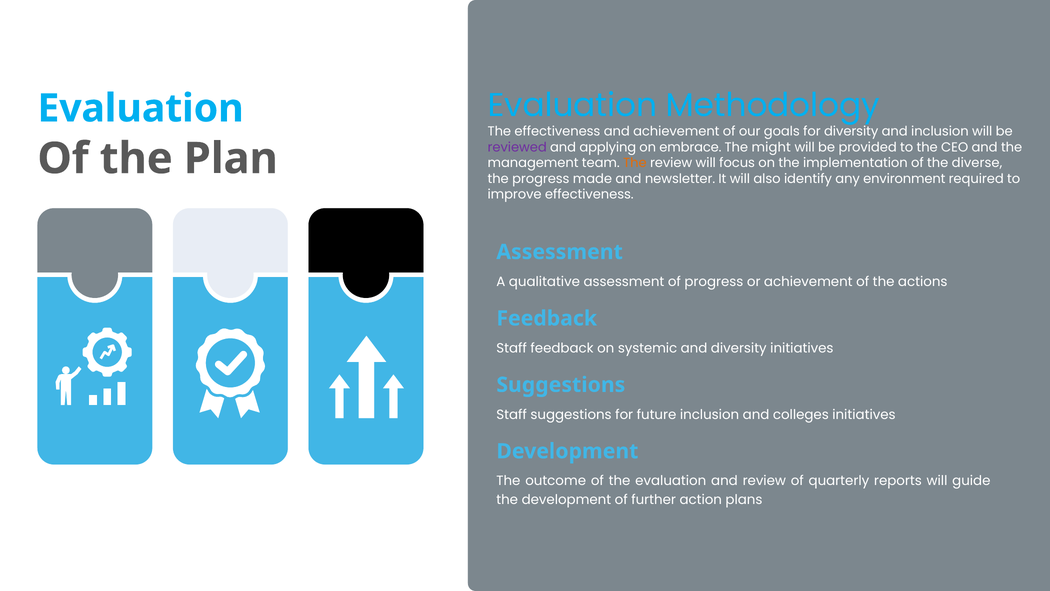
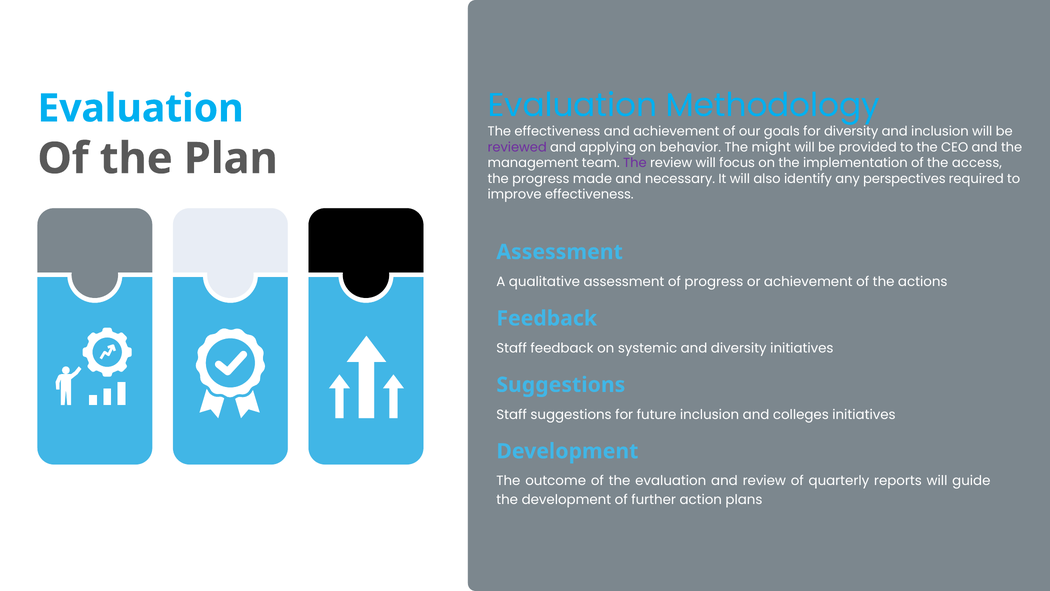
embrace: embrace -> behavior (690, 147)
The colour: orange -> purple (635, 163)
diverse: diverse -> access (977, 163)
newsletter: newsletter -> necessary (680, 179)
environment: environment -> perspectives (904, 179)
